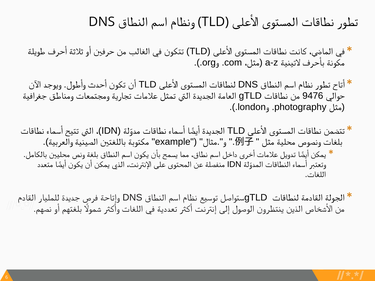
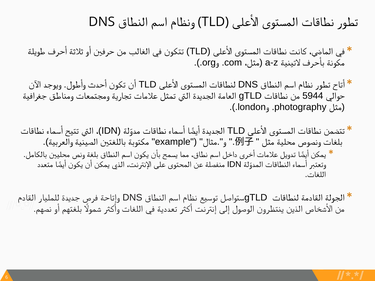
9476: 9476 -> 5944 (313, 96)
